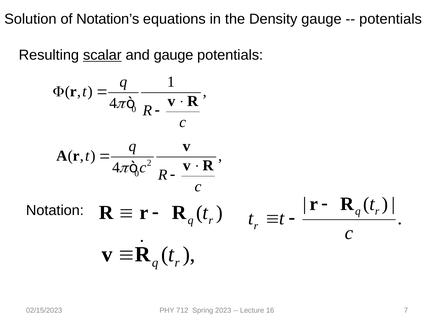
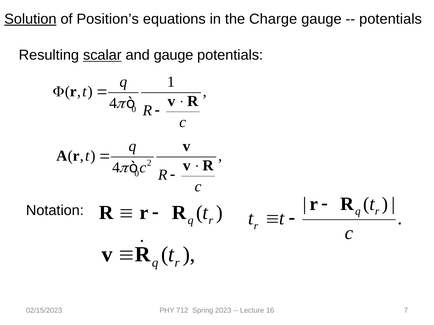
Solution underline: none -> present (30, 19)
Notation’s: Notation’s -> Position’s (108, 19)
Density: Density -> Charge (273, 19)
